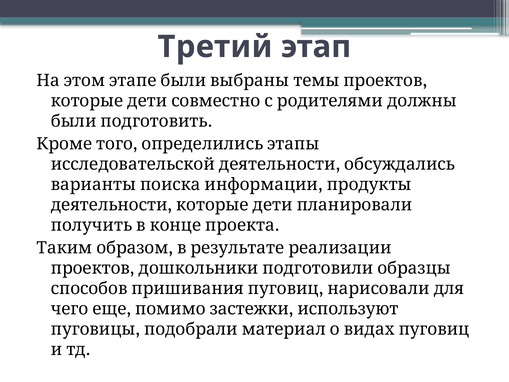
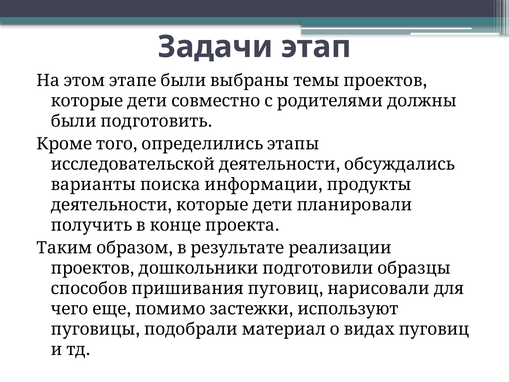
Третий: Третий -> Задачи (215, 47)
